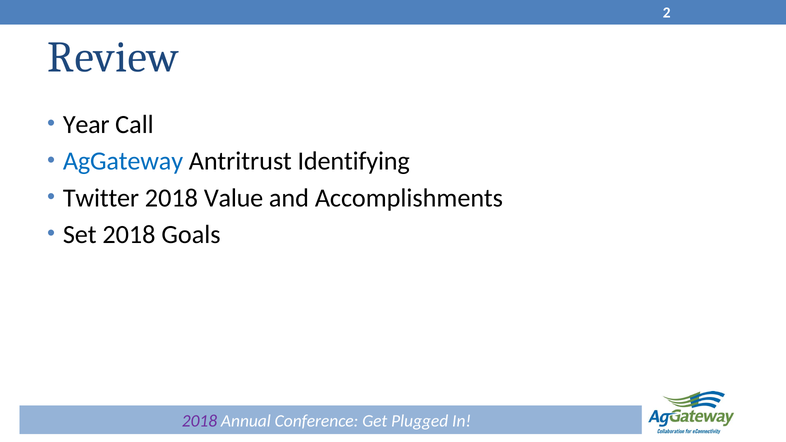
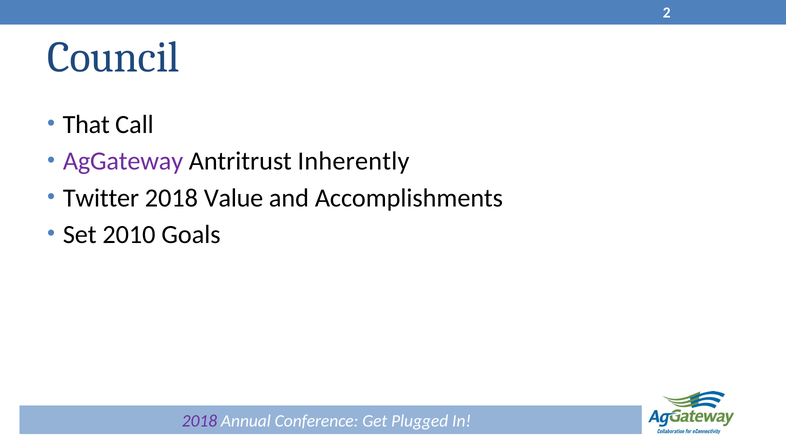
Review: Review -> Council (113, 58)
Year: Year -> That (86, 125)
AgGateway colour: blue -> purple (123, 161)
Identifying: Identifying -> Inherently (353, 161)
Set 2018: 2018 -> 2010 (129, 235)
